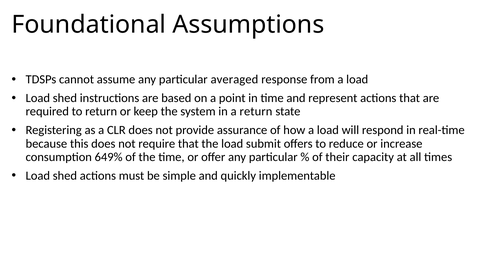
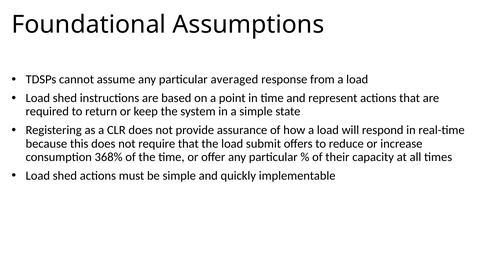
a return: return -> simple (256, 112)
649%: 649% -> 368% (109, 157)
